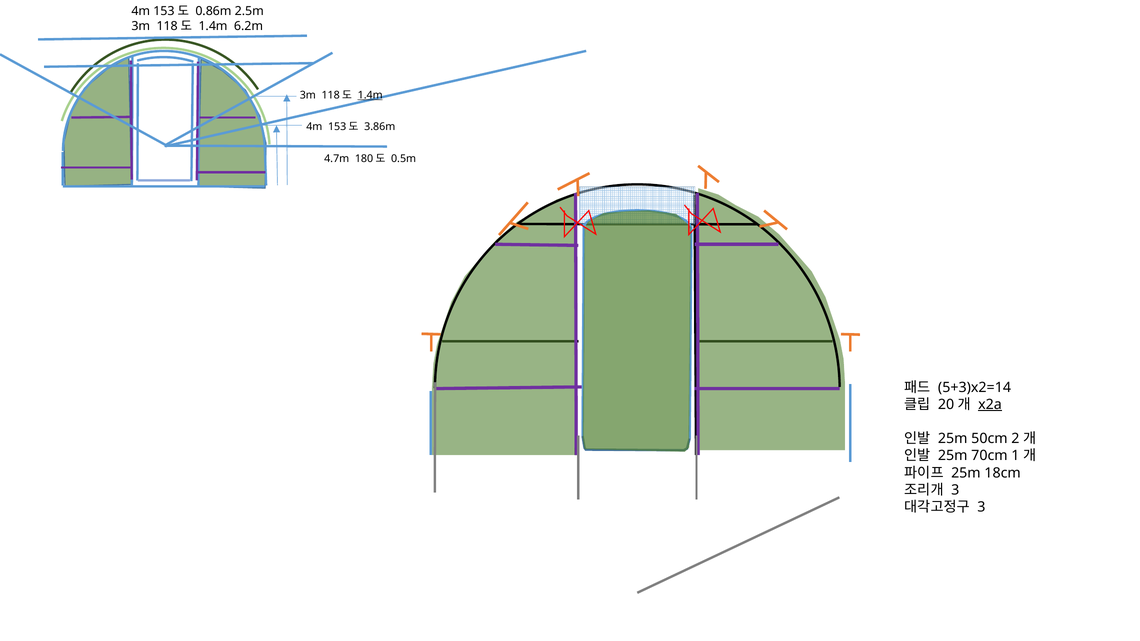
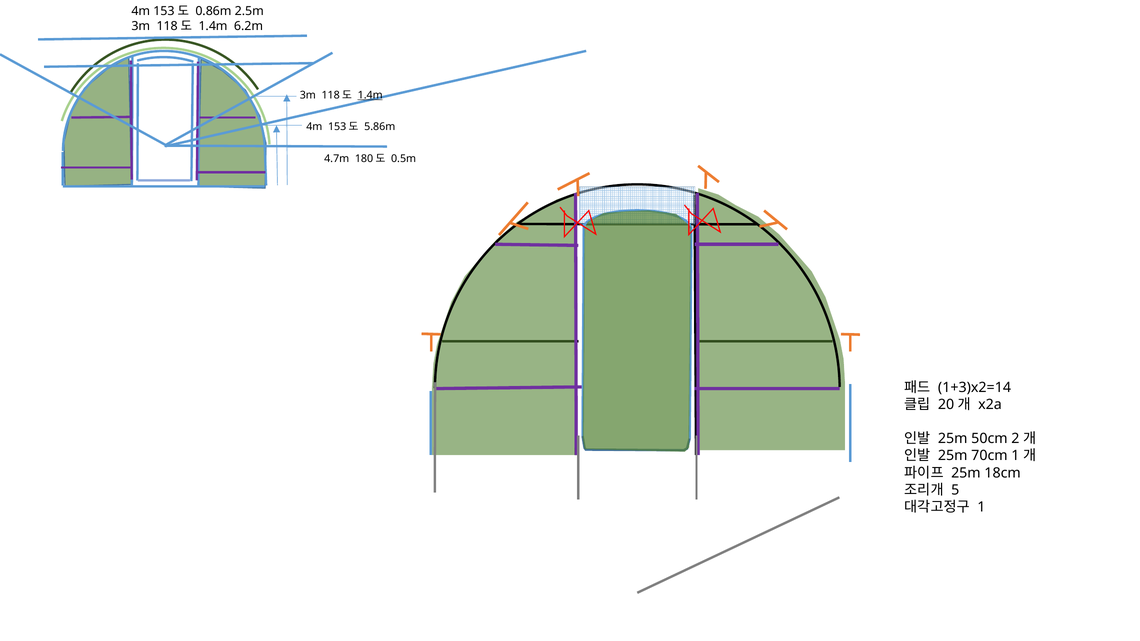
3.86m: 3.86m -> 5.86m (380, 127)
5+3)x2=14: 5+3)x2=14 -> 1+3)x2=14 (975, 388)
x2a underline: present -> none (990, 405)
3: 3 -> 5 (955, 490)
3: 3 -> 1 (981, 507)
